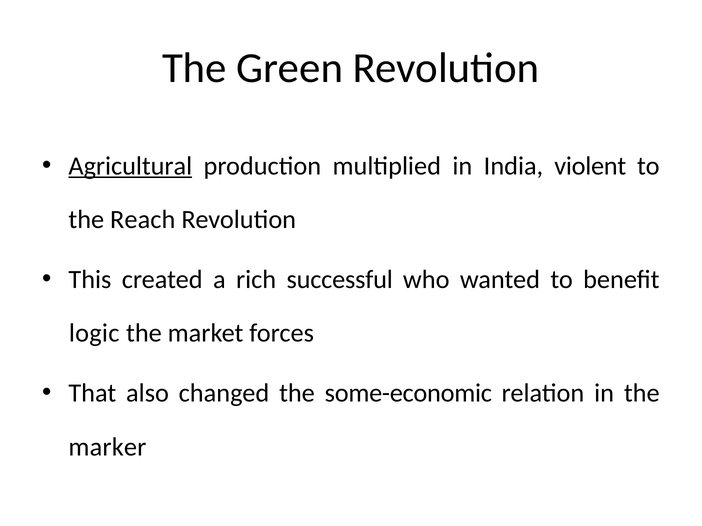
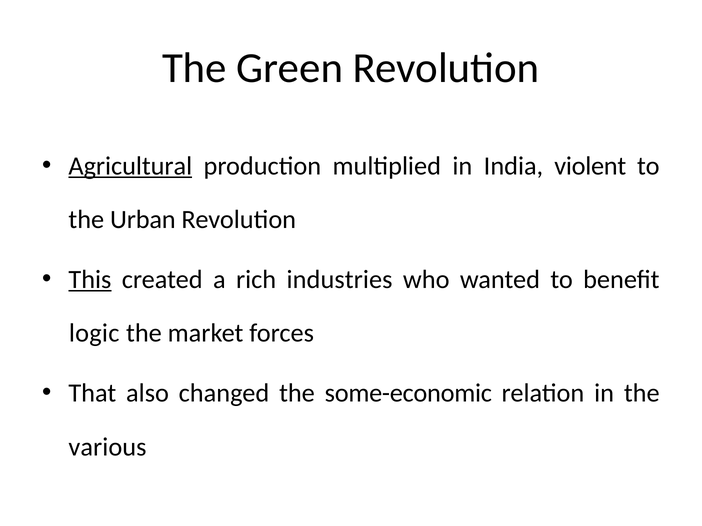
Reach: Reach -> Urban (143, 220)
This underline: none -> present (90, 280)
successful: successful -> industries (340, 280)
marker: marker -> various (107, 447)
